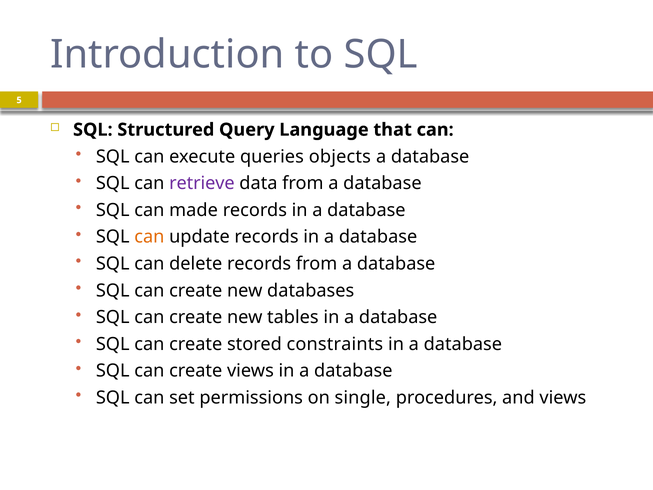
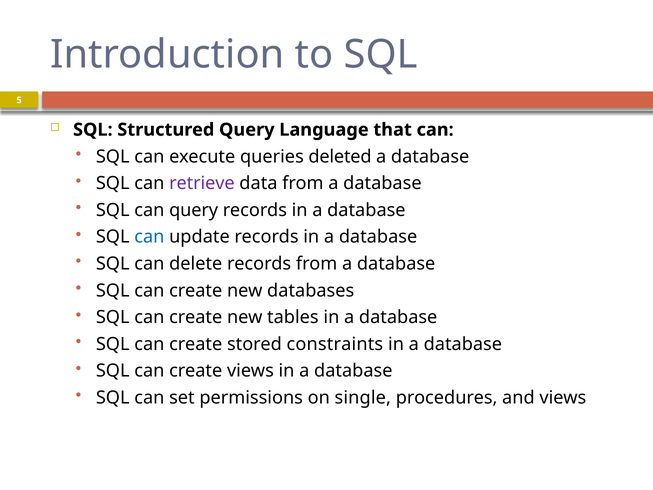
objects: objects -> deleted (340, 156)
can made: made -> query (194, 210)
can colour: orange -> blue (149, 237)
